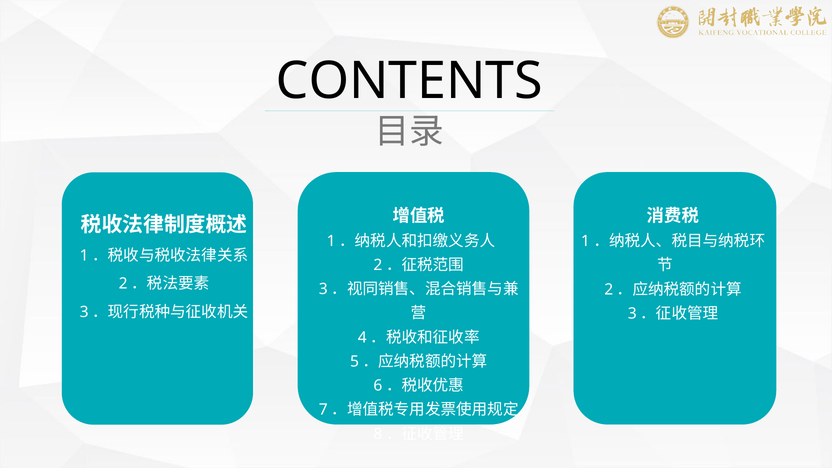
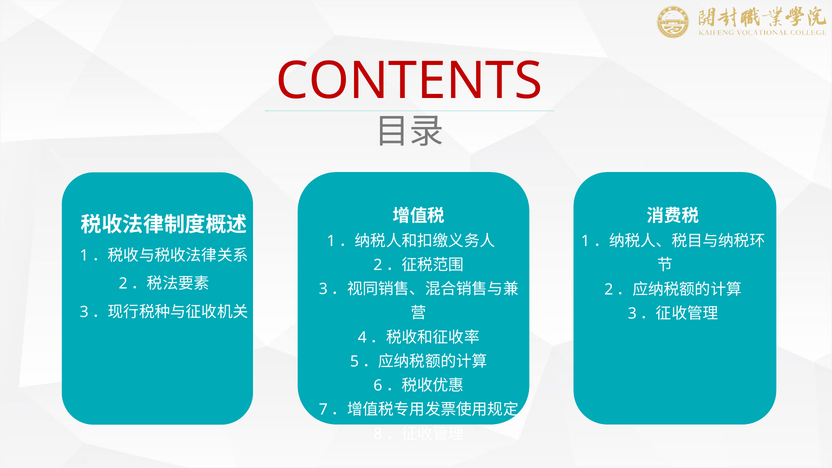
CONTENTS colour: black -> red (409, 81)
